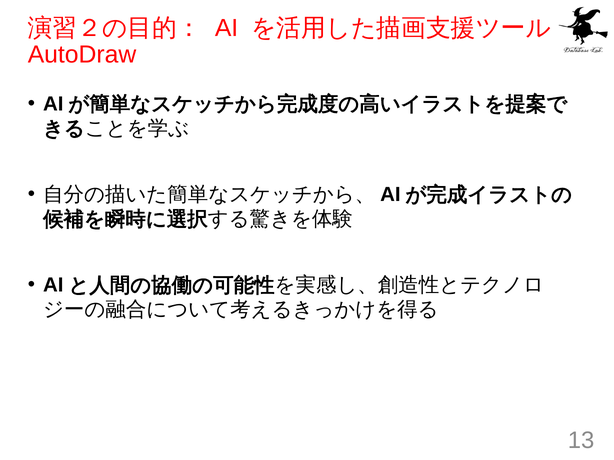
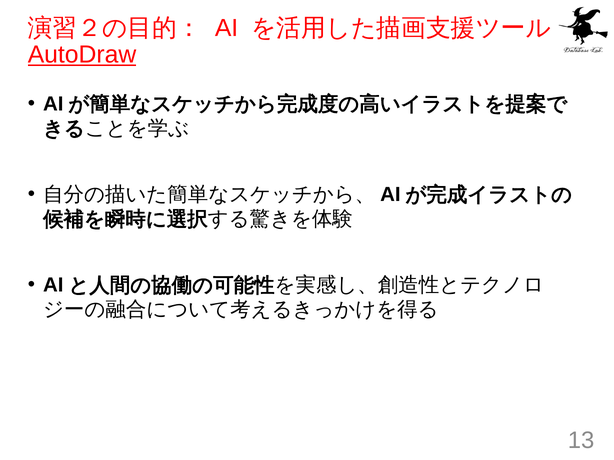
AutoDraw underline: none -> present (82, 55)
